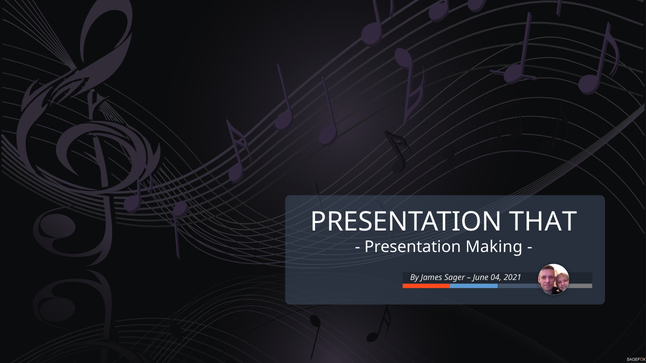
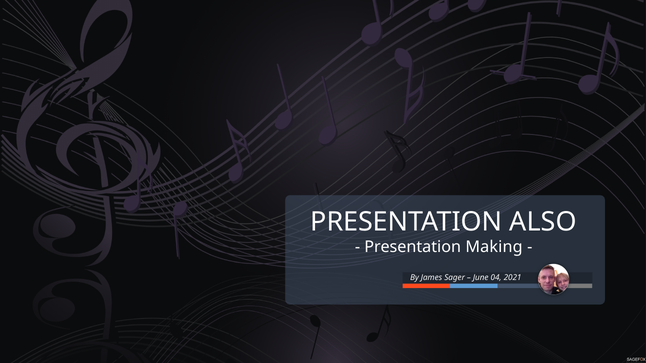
THAT: THAT -> ALSO (543, 222)
